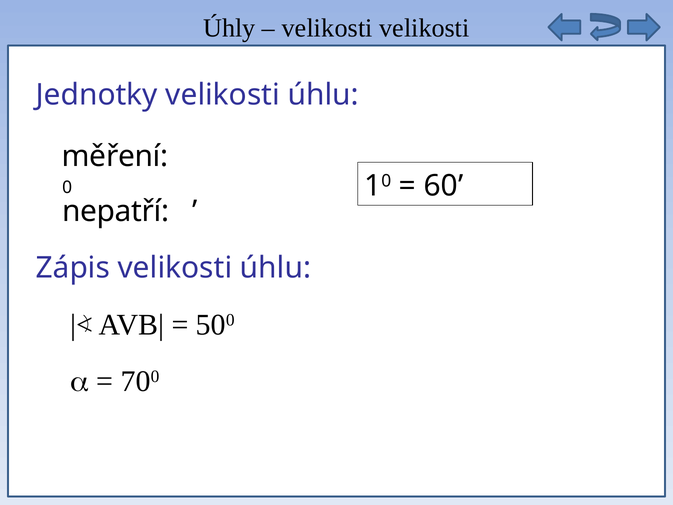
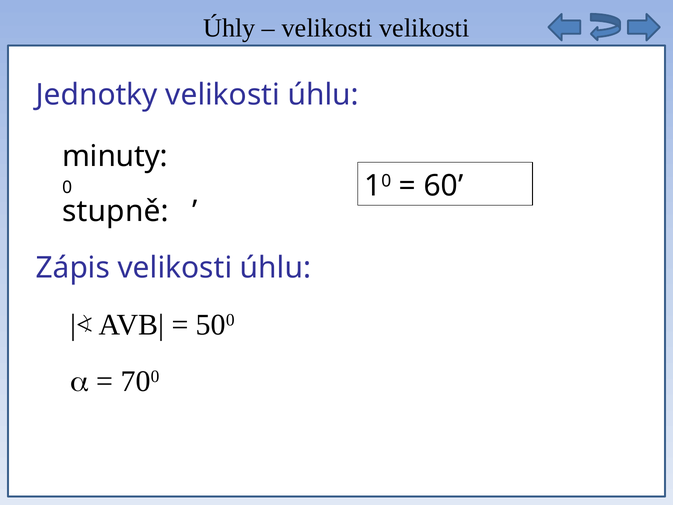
měření: měření -> minuty (115, 156)
nepatří: nepatří -> stupně (116, 211)
